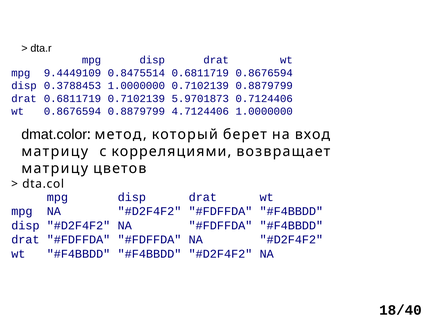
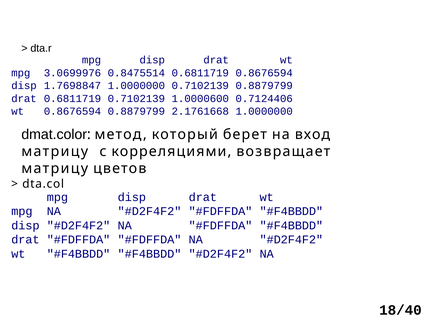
9.4449109: 9.4449109 -> 3.0699976 (72, 73)
0.3788453: 0.3788453 -> 1.7698847 (72, 86)
5.9701873: 5.9701873 -> 1.0000600 (200, 98)
4.7124406: 4.7124406 -> 2.1761668 (200, 111)
